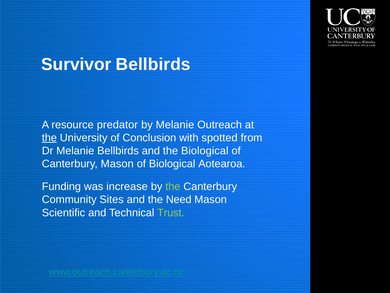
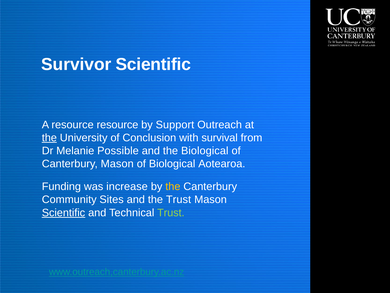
Survivor Bellbirds: Bellbirds -> Scientific (153, 64)
resource predator: predator -> resource (117, 125)
by Melanie: Melanie -> Support (175, 125)
spotted: spotted -> survival (220, 138)
Melanie Bellbirds: Bellbirds -> Possible (118, 151)
the colour: light green -> yellow (173, 186)
the Need: Need -> Trust (179, 199)
Scientific underline: none -> present (63, 212)
